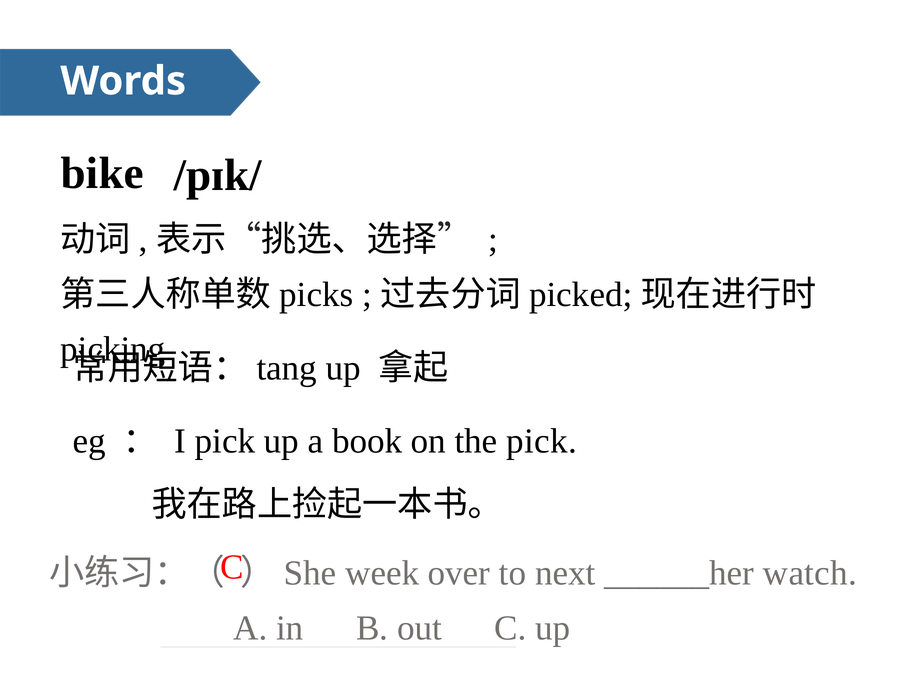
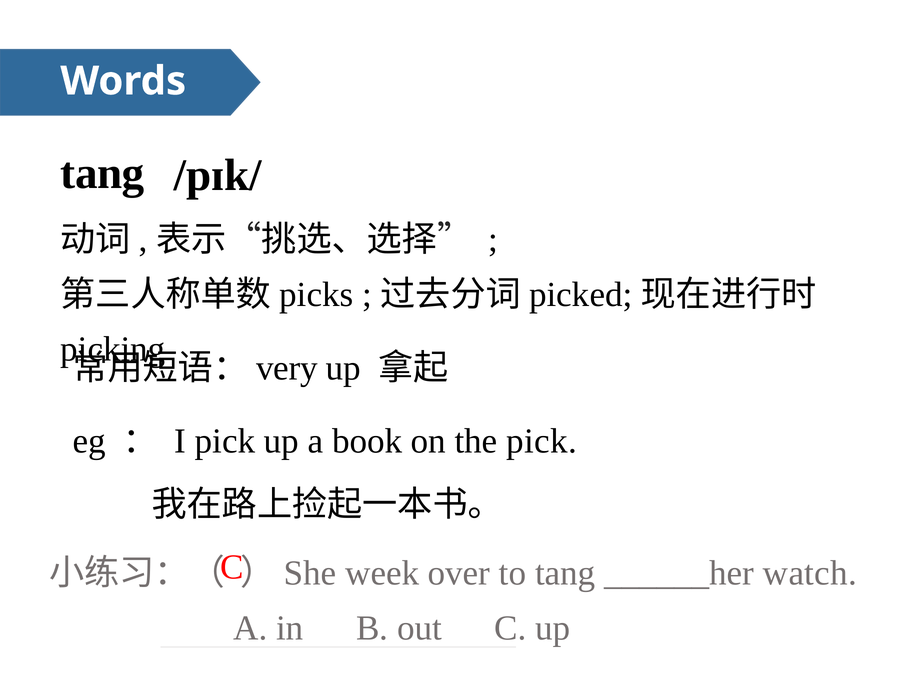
bike: bike -> tang (102, 173)
tang: tang -> very (287, 368)
to next: next -> tang (565, 573)
